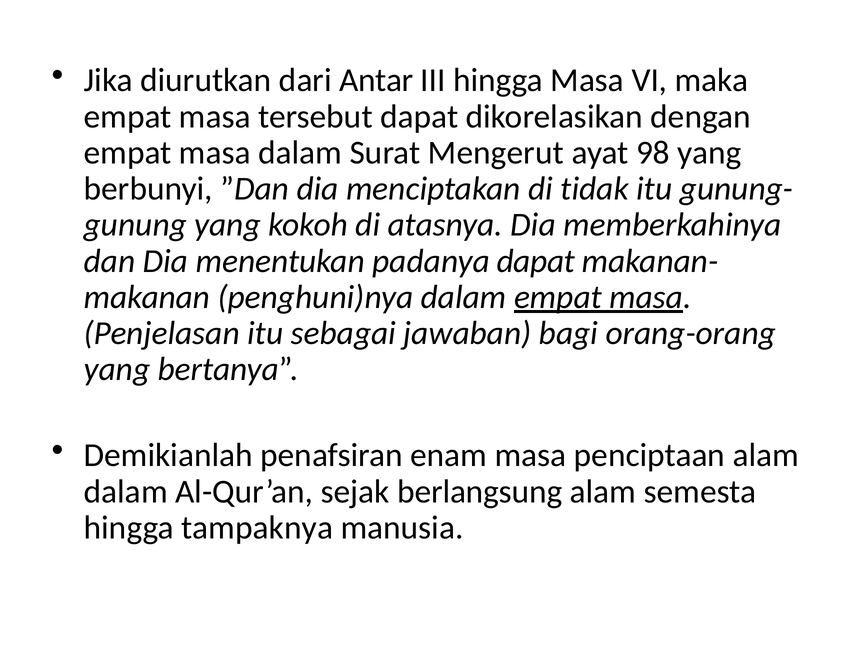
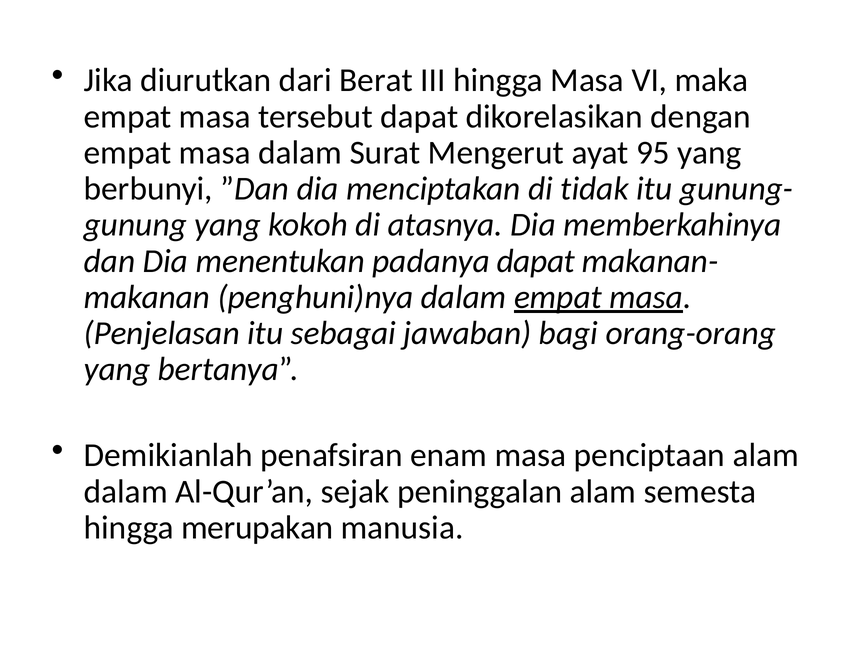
Antar: Antar -> Berat (376, 80)
98: 98 -> 95 (653, 153)
berlangsung: berlangsung -> peninggalan (480, 492)
tampaknya: tampaknya -> merupakan (257, 528)
